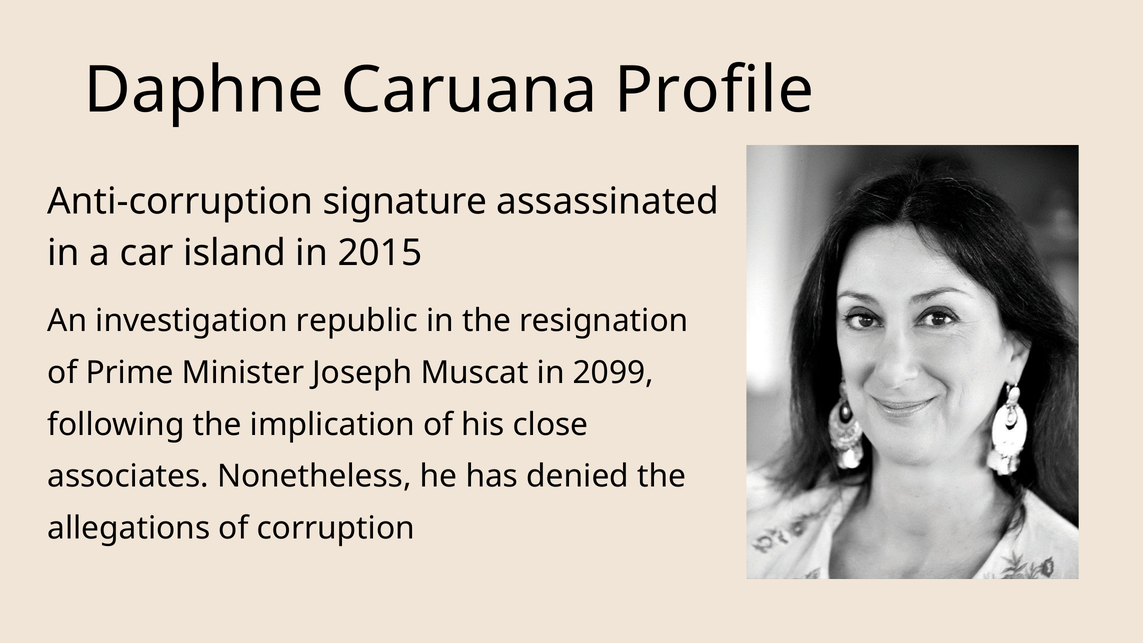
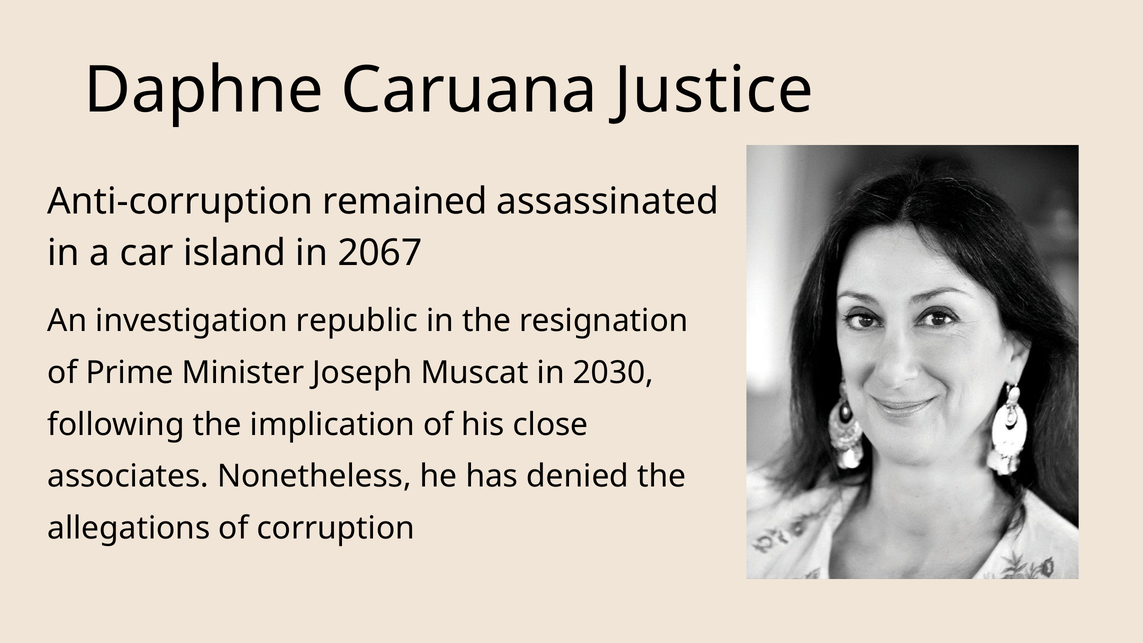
Profile: Profile -> Justice (714, 91)
signature: signature -> remained (405, 201)
2015: 2015 -> 2067 (380, 253)
2099: 2099 -> 2030 (613, 373)
